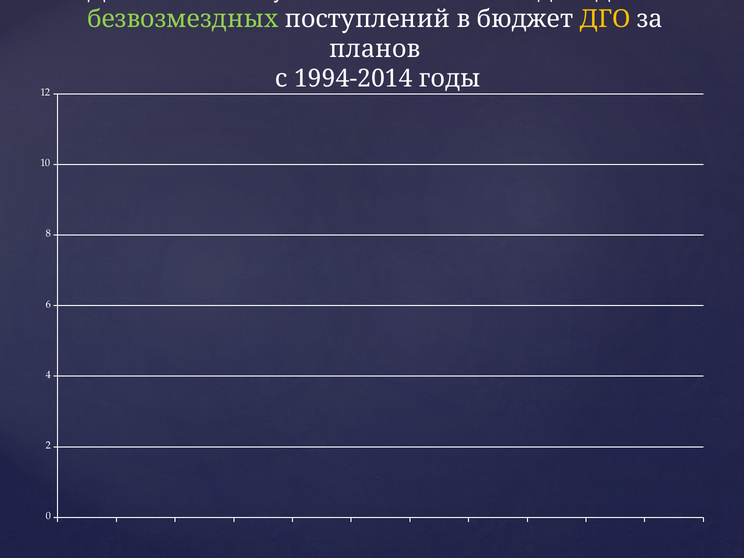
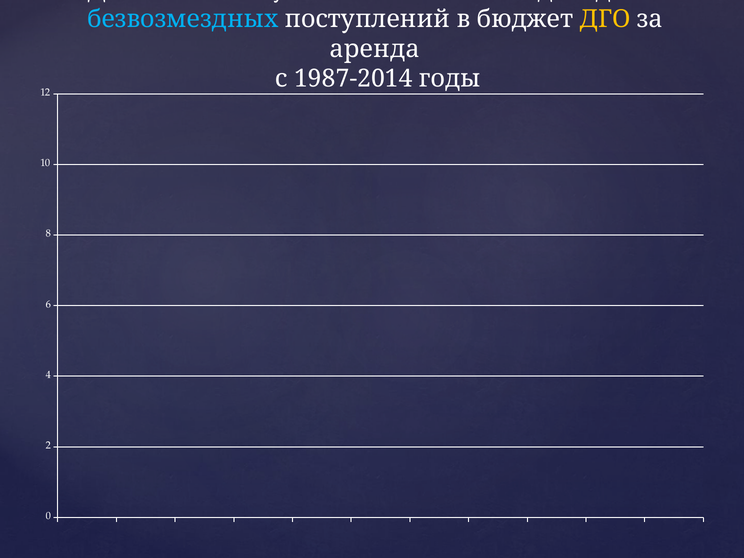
безвозмездных colour: light green -> light blue (183, 19)
планов: планов -> аренда (375, 49)
1994-2014: 1994-2014 -> 1987-2014 (353, 79)
